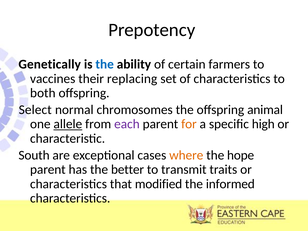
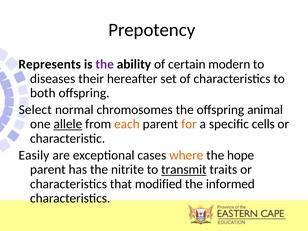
Genetically: Genetically -> Represents (50, 64)
the colour: blue -> purple (105, 64)
farmers: farmers -> modern (229, 64)
vaccines: vaccines -> diseases (53, 79)
replacing: replacing -> hereafter (132, 79)
each colour: purple -> orange (127, 124)
high: high -> cells (263, 124)
South: South -> Easily (34, 155)
better: better -> nitrite (127, 170)
transmit underline: none -> present (184, 170)
